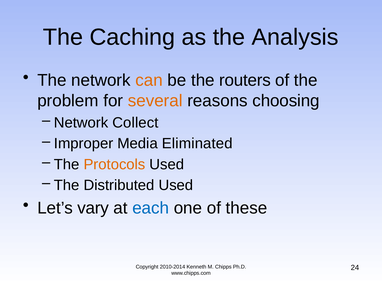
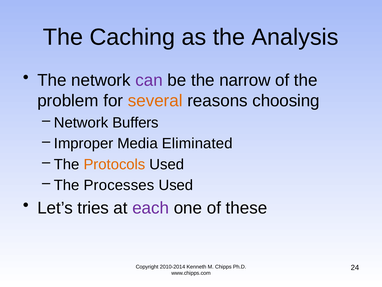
can colour: orange -> purple (149, 80)
routers: routers -> narrow (245, 80)
Collect: Collect -> Buffers (136, 122)
Distributed: Distributed -> Processes (119, 185)
vary: vary -> tries (93, 208)
each colour: blue -> purple (151, 208)
